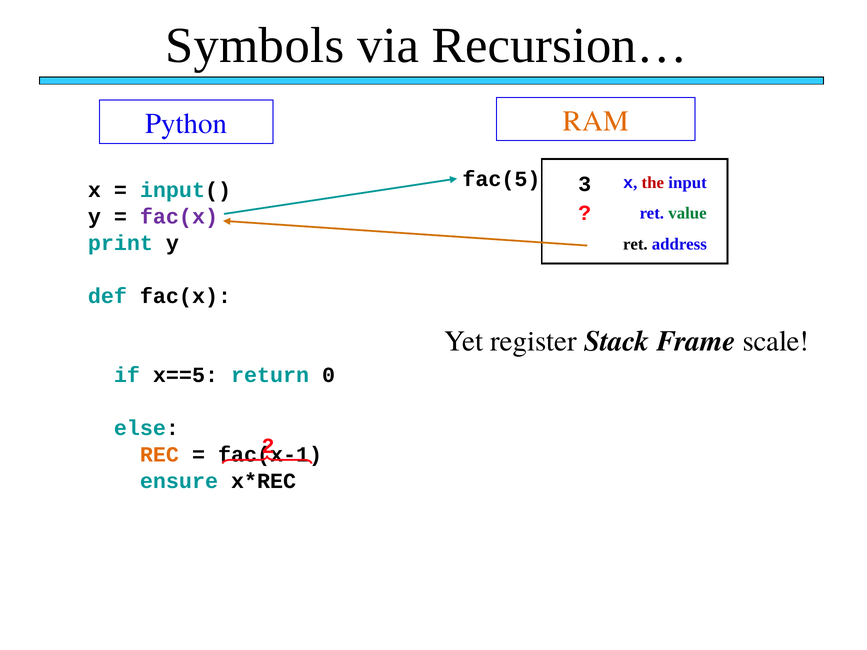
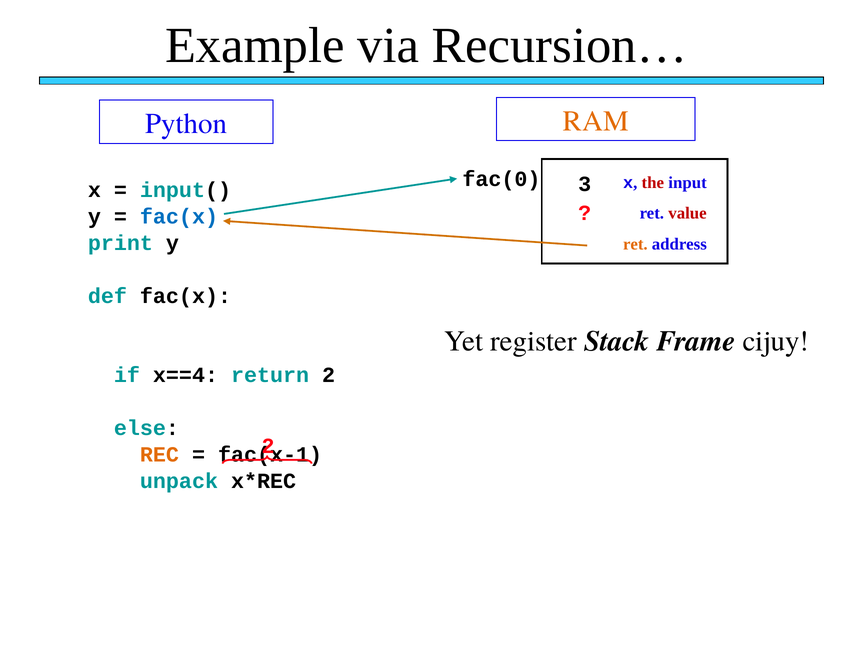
Symbols: Symbols -> Example (255, 45)
fac(5: fac(5 -> fac(0 (501, 179)
value colour: green -> red (688, 213)
fac(x colour: purple -> blue (179, 217)
ret colour: black -> orange (635, 244)
scale: scale -> cijuy (776, 341)
x==5: x==5 -> x==4 (186, 375)
return 0: 0 -> 2 (329, 375)
ensure: ensure -> unpack (179, 481)
